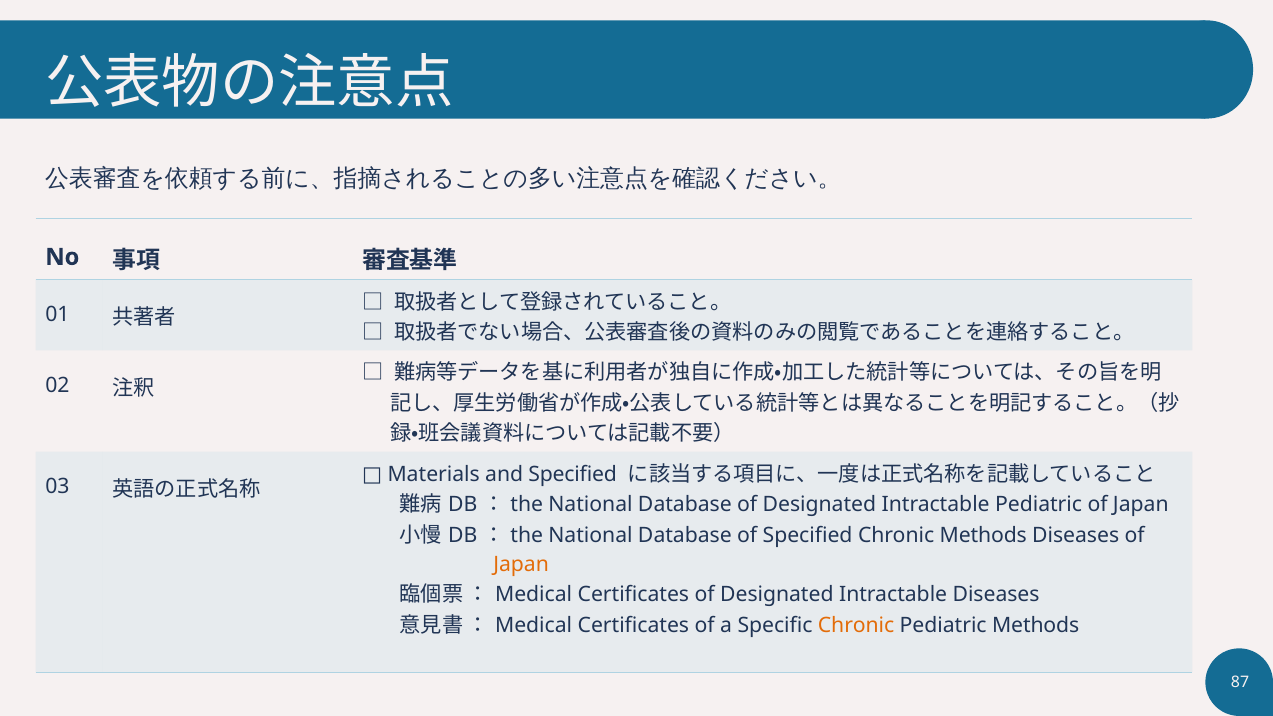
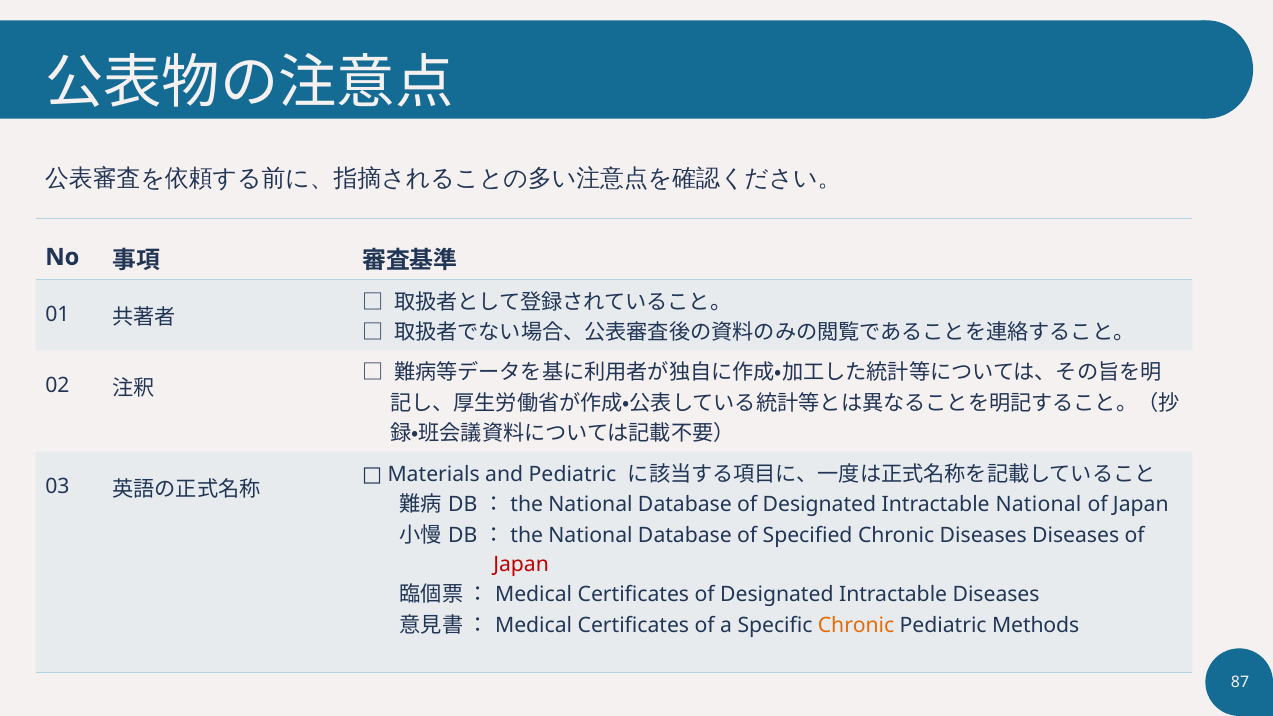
and Specified: Specified -> Pediatric (573, 474)
Intractable Pediatric: Pediatric -> National (1038, 505)
Chronic Methods: Methods -> Diseases (983, 535)
Japan colour: orange -> red (521, 564)
